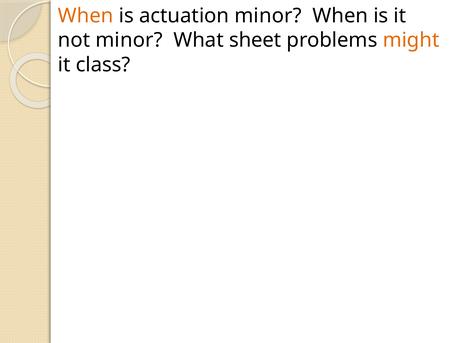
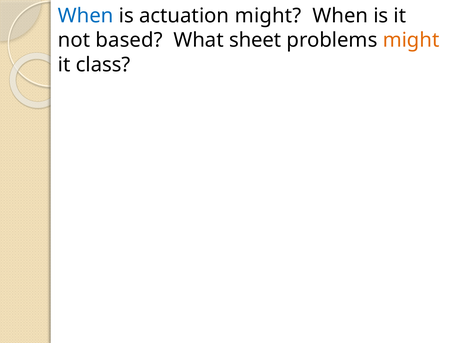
When colour: orange -> blue (86, 16)
actuation minor: minor -> might (268, 16)
not minor: minor -> based (129, 40)
